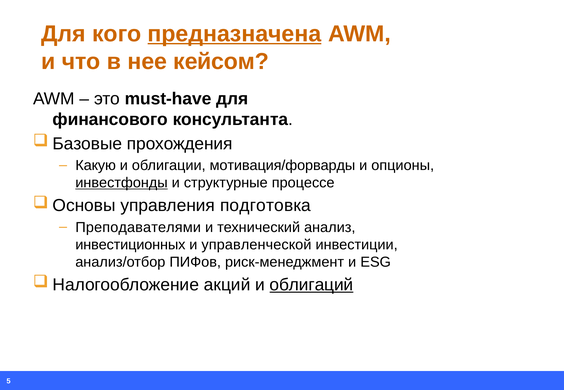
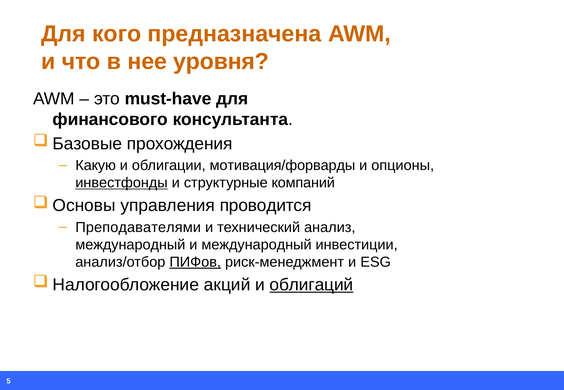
предназначена underline: present -> none (234, 34)
кейсом: кейсом -> уровня (221, 62)
процессе: процессе -> компаний (303, 183)
подготовка: подготовка -> проводится (266, 206)
инвестиционных: инвестиционных -> международный (130, 245)
и управленческой: управленческой -> международный (257, 245)
ПИФов underline: none -> present (195, 262)
